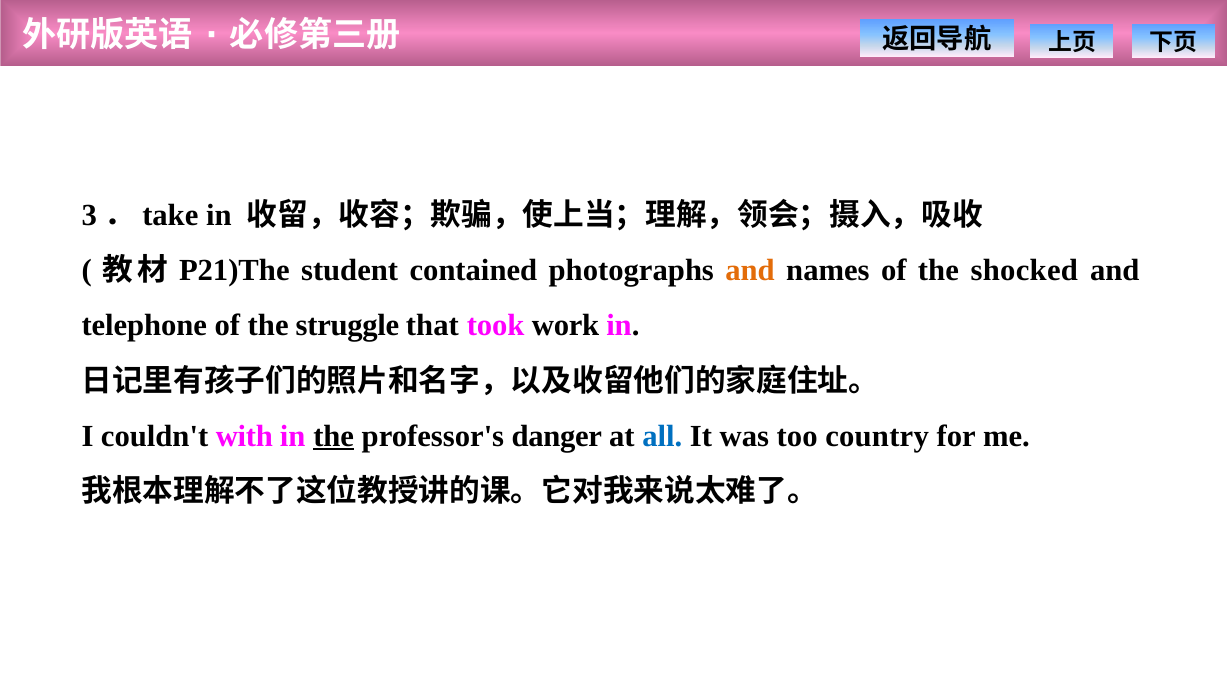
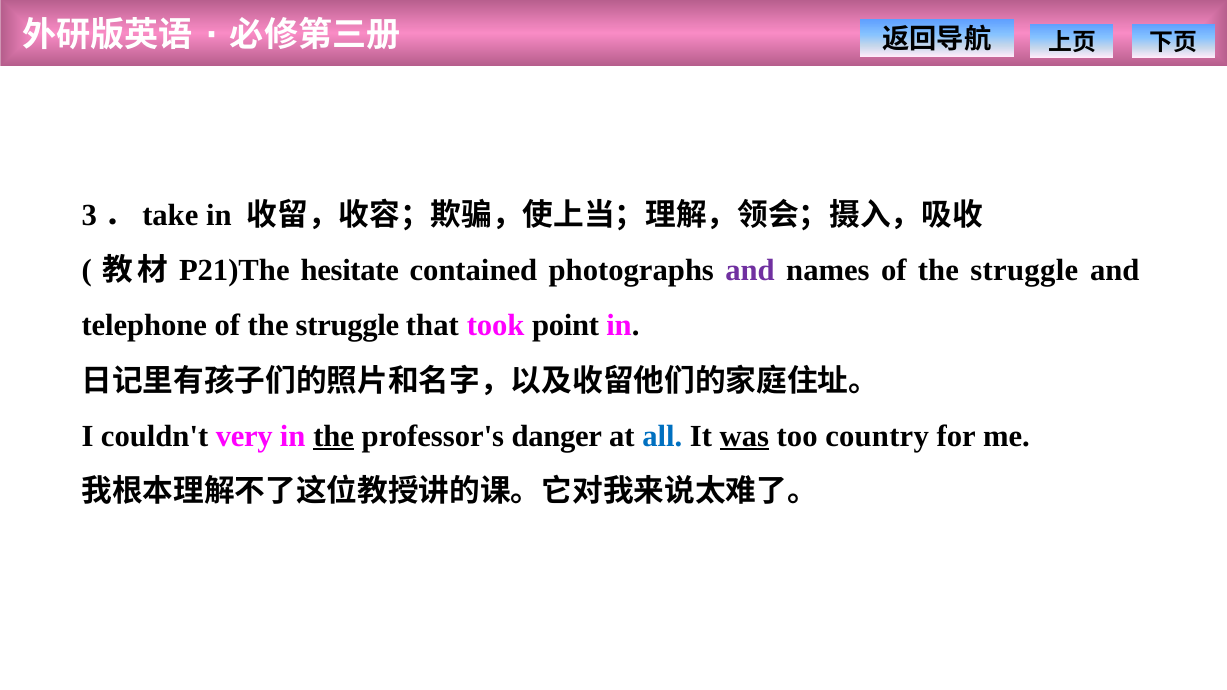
student: student -> hesitate (350, 271)
and colour: orange -> purple (750, 271)
names of the shocked: shocked -> struggle (1024, 271)
work: work -> point (566, 326)
with: with -> very (244, 436)
was underline: none -> present (744, 436)
